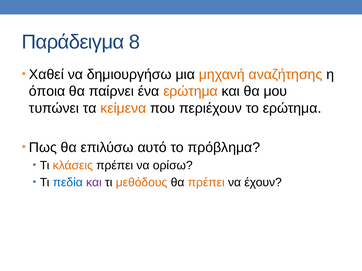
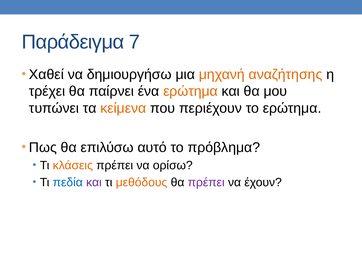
8: 8 -> 7 (134, 42)
όποια: όποια -> τρέχει (47, 91)
πρέπει colour: orange -> purple (206, 183)
